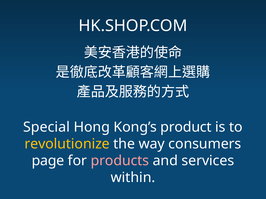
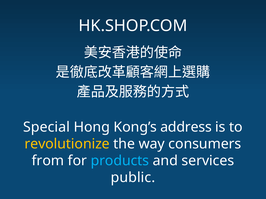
product: product -> address (186, 127)
page: page -> from (48, 161)
products colour: pink -> light blue (120, 161)
within: within -> public (133, 178)
